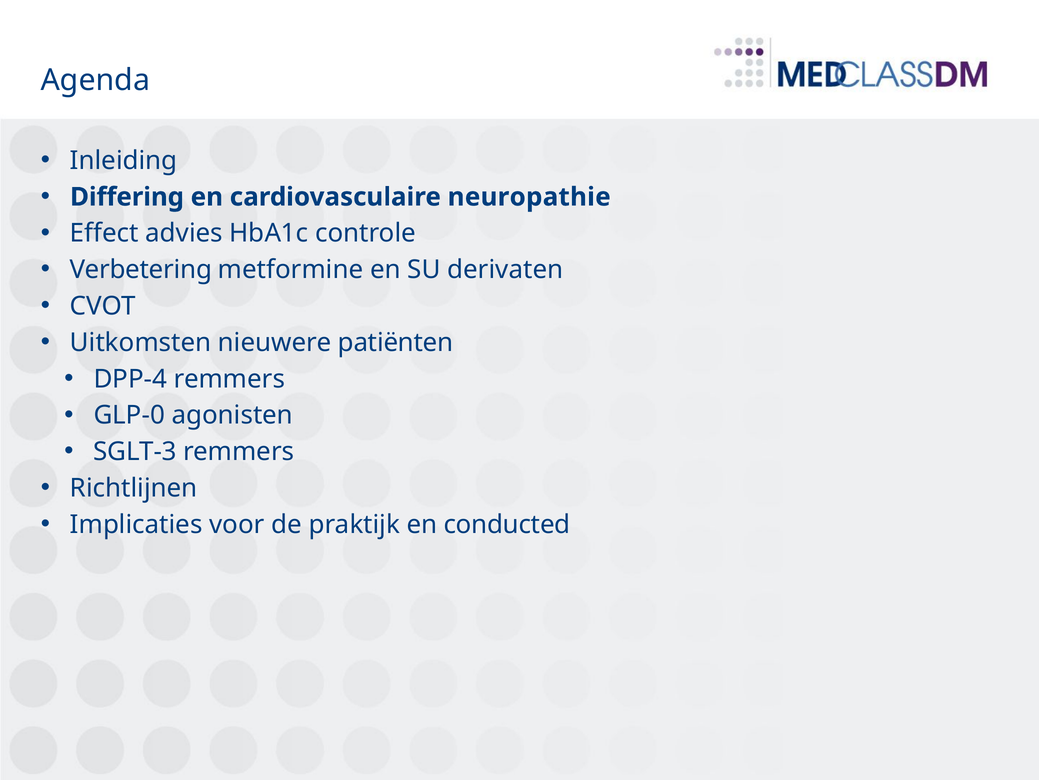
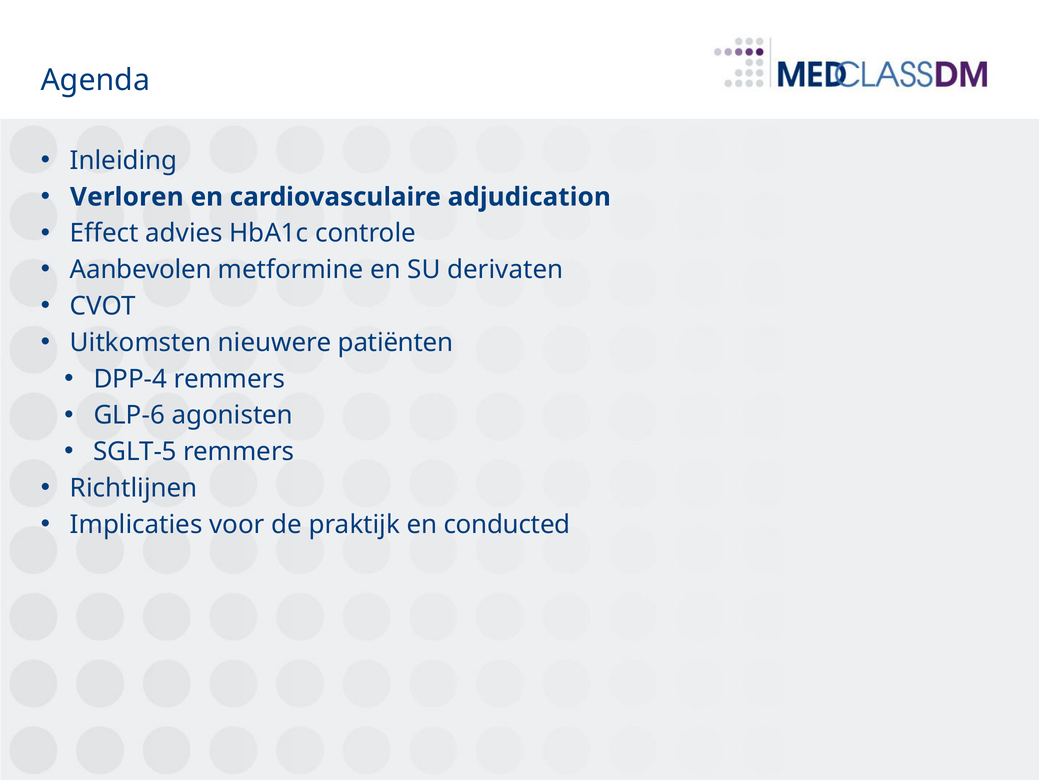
Differing: Differing -> Verloren (127, 197)
neuropathie: neuropathie -> adjudication (529, 197)
Verbetering: Verbetering -> Aanbevolen (141, 270)
GLP-0: GLP-0 -> GLP-6 (129, 415)
SGLT-3: SGLT-3 -> SGLT-5 (135, 451)
